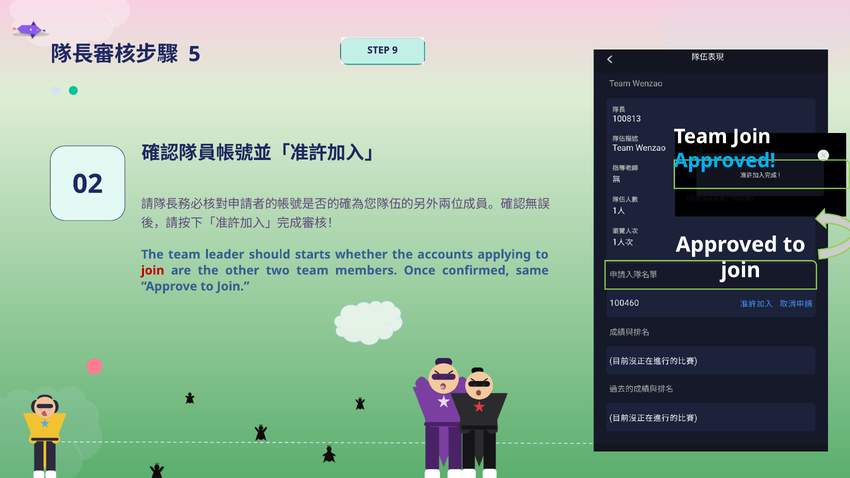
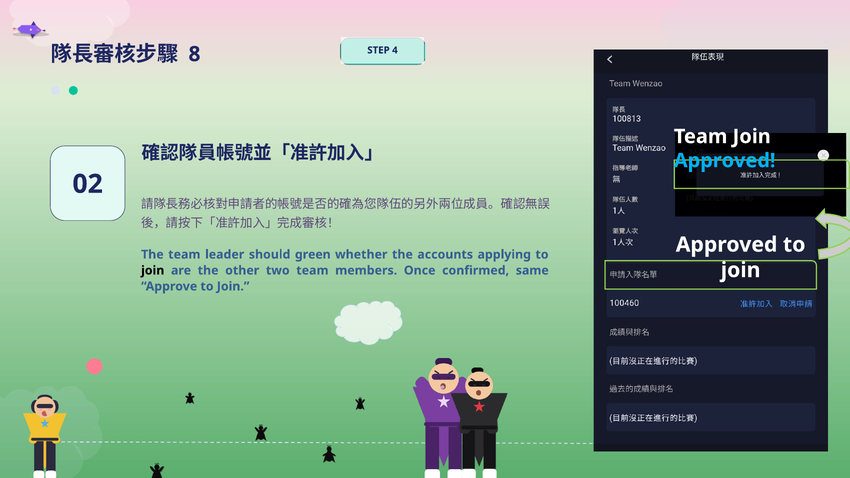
5: 5 -> 8 (194, 54)
9: 9 -> 4 (395, 50)
starts: starts -> green (313, 255)
join colour: red -> black (153, 271)
